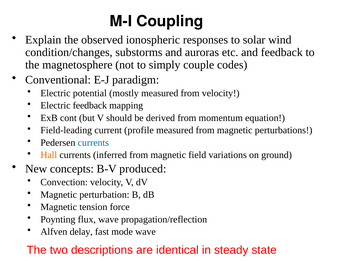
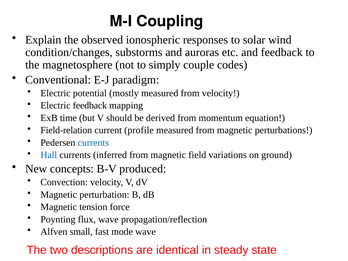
cont: cont -> time (68, 118)
Field-leading: Field-leading -> Field-relation (66, 130)
Hall colour: orange -> blue (49, 155)
delay: delay -> small (81, 232)
